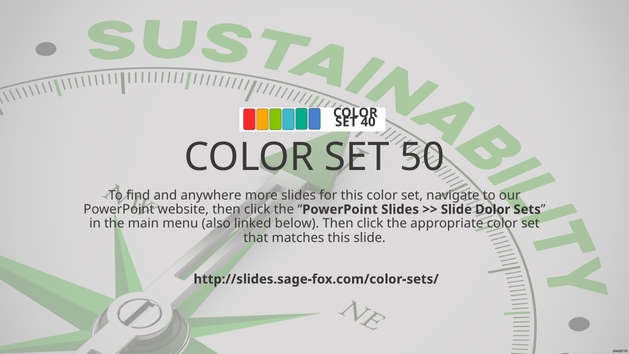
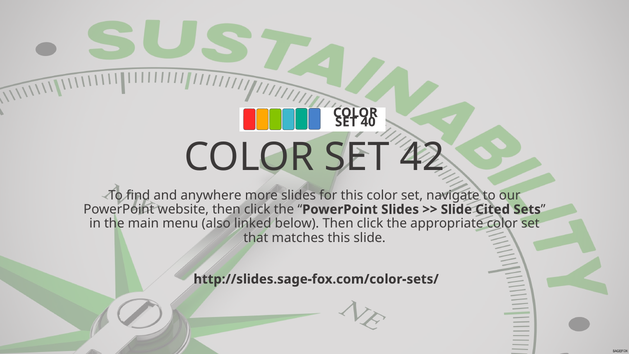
50: 50 -> 42 (422, 157)
Dolor: Dolor -> Cited (493, 209)
